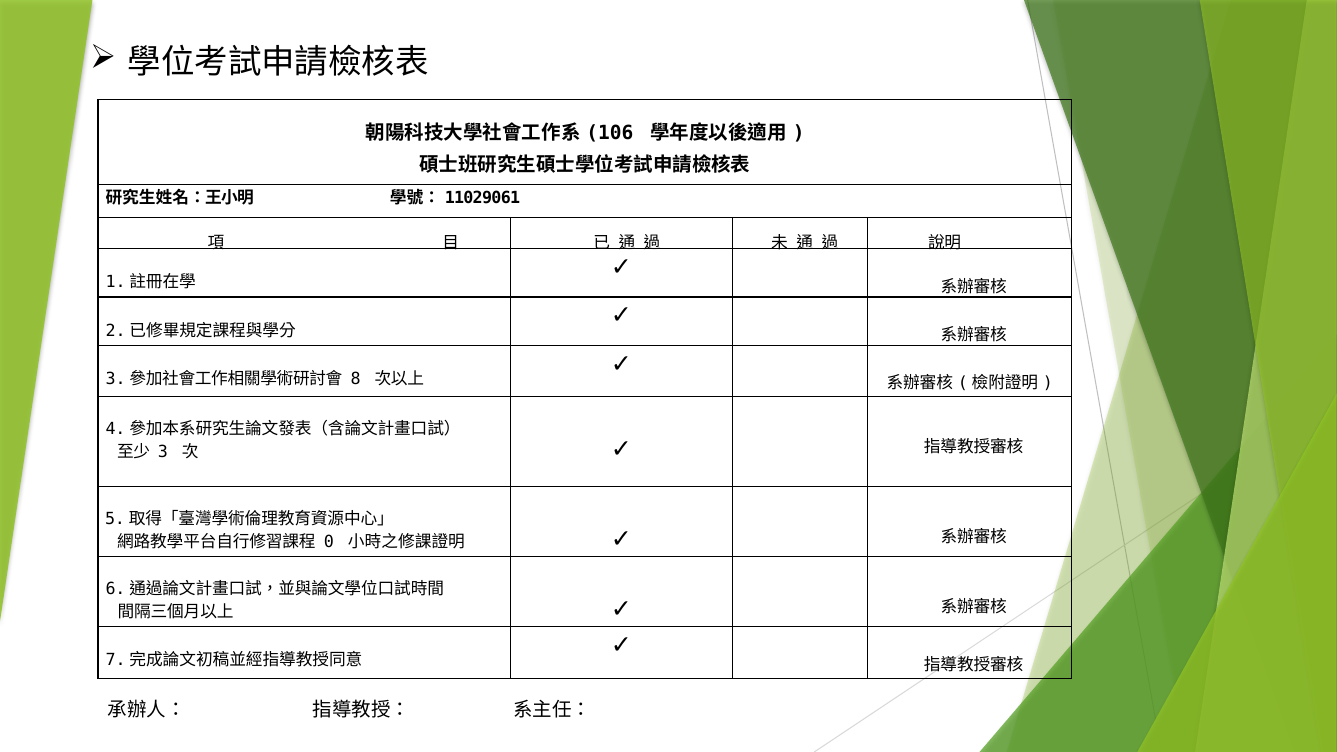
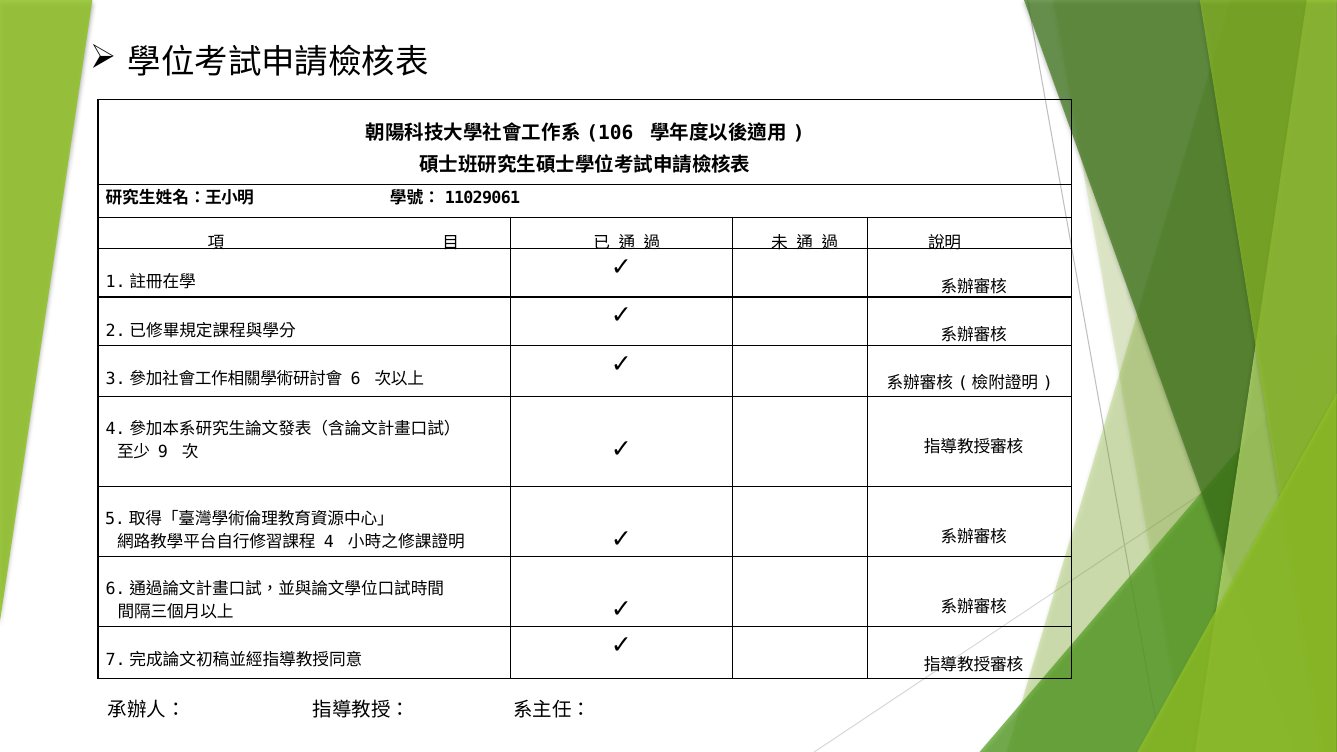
8: 8 -> 6 (356, 379)
3: 3 -> 9 (163, 452)
0: 0 -> 4 (329, 542)
